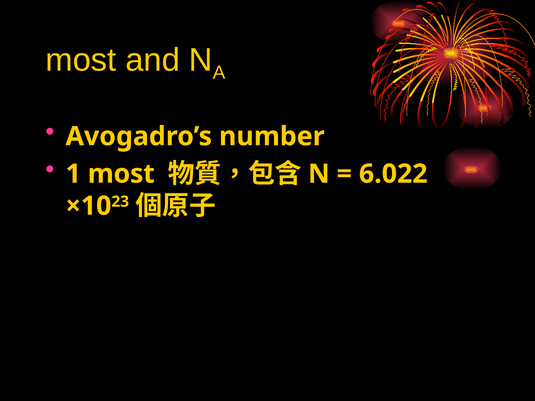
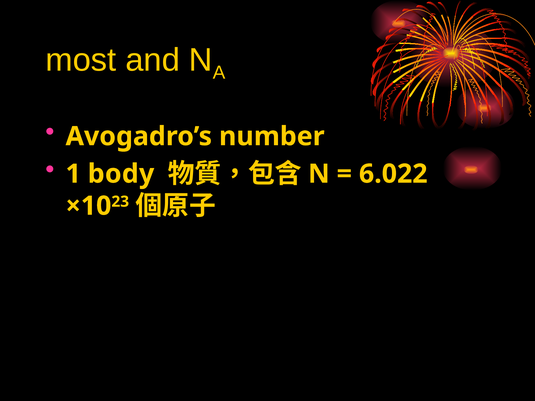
1 most: most -> body (121, 174)
